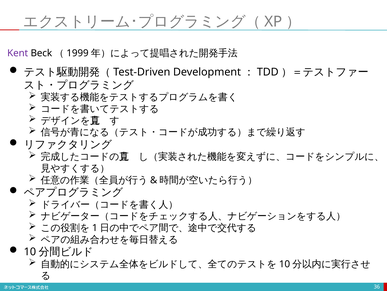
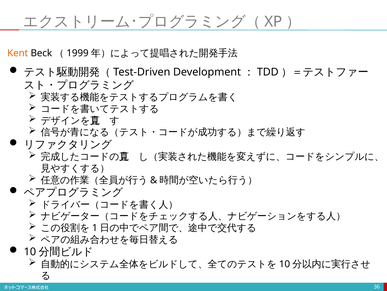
Kent colour: purple -> orange (18, 53)
